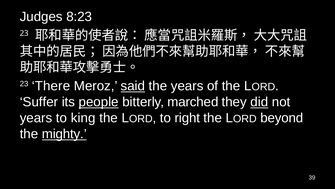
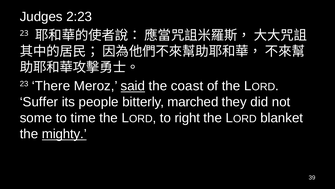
8:23: 8:23 -> 2:23 (79, 17)
the years: years -> coast (187, 86)
people underline: present -> none (99, 102)
did underline: present -> none (259, 102)
years: years -> some (36, 118)
king: king -> time (83, 118)
beyond: beyond -> blanket (282, 118)
